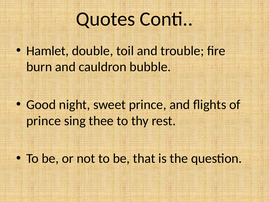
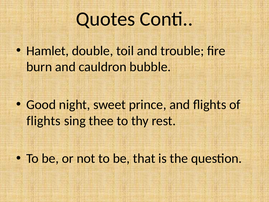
prince: prince -> flights (44, 121)
